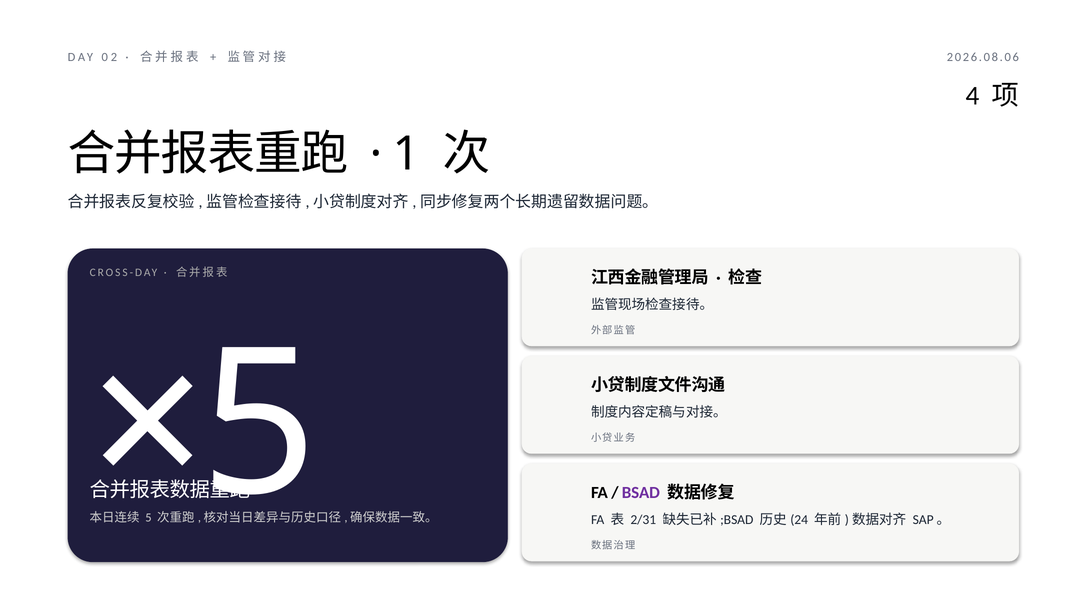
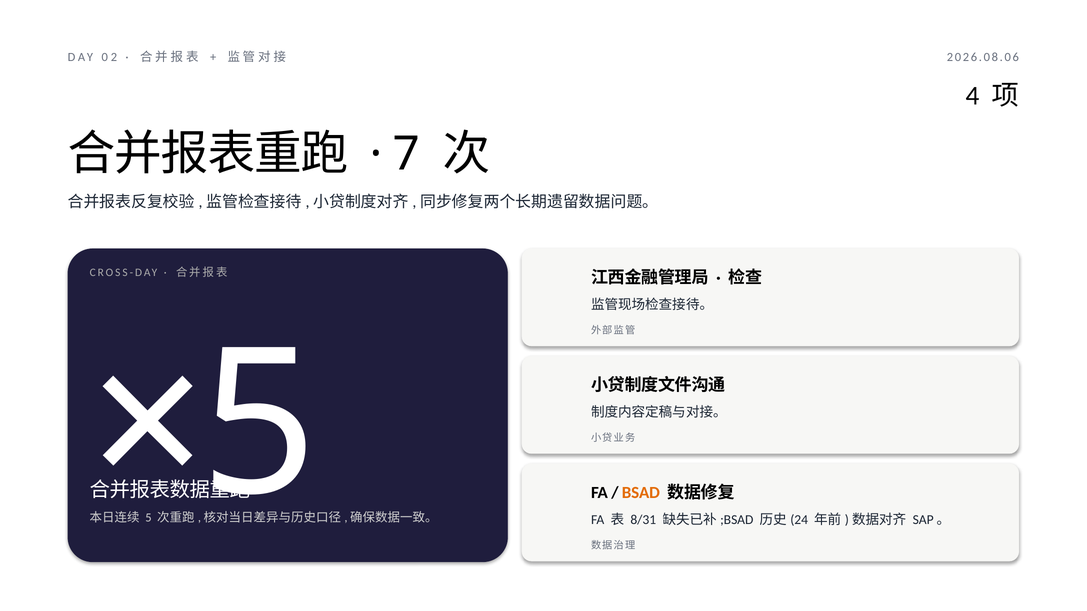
1: 1 -> 7 (406, 154)
BSAD colour: purple -> orange (641, 493)
2/31: 2/31 -> 8/31 (643, 520)
